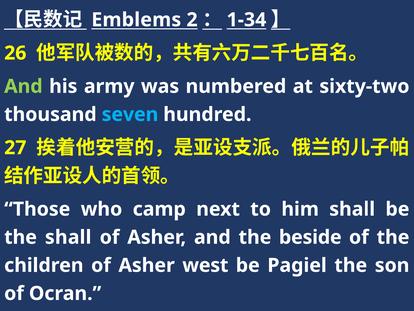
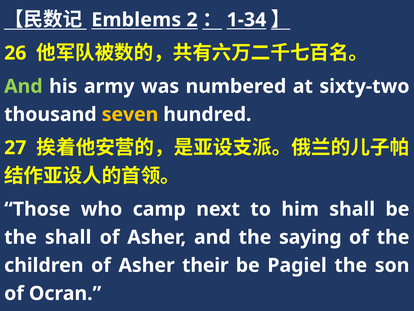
seven colour: light blue -> yellow (130, 114)
beside: beside -> saying (310, 237)
west: west -> their (205, 265)
